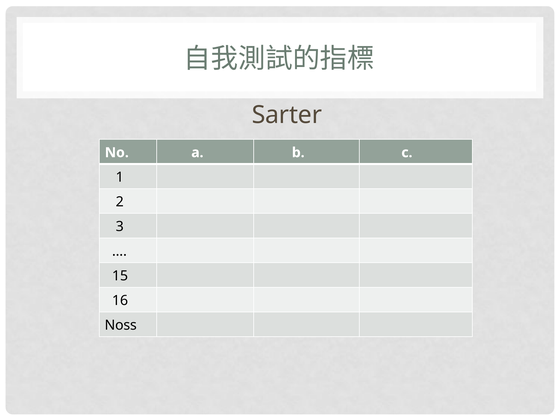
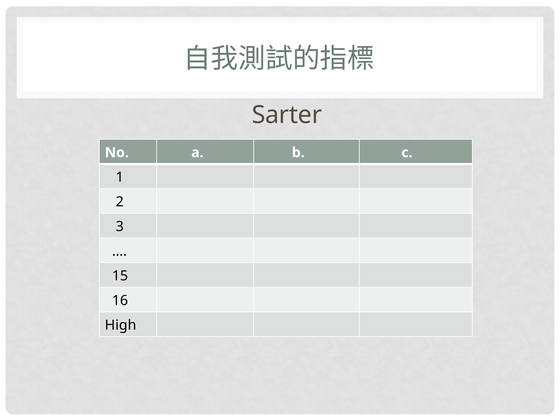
Noss: Noss -> High (121, 325)
